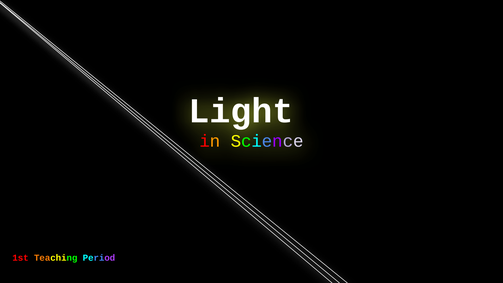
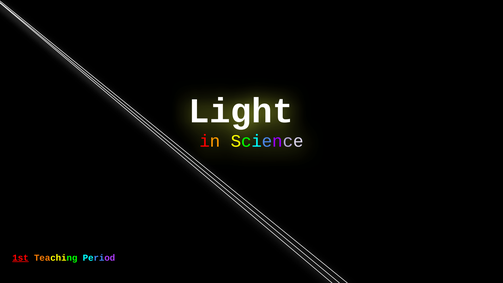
1st underline: none -> present (20, 258)
